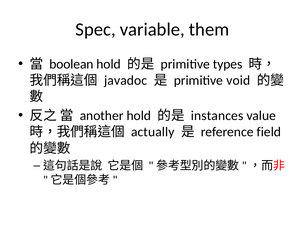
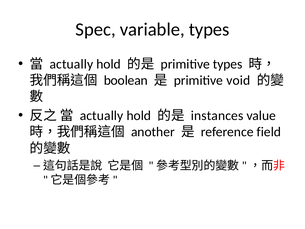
variable them: them -> types (209, 30)
boolean: boolean -> actually (71, 64)
javadoc: javadoc -> boolean (126, 80)
another: another -> actually (102, 116)
actually: actually -> another (153, 132)
